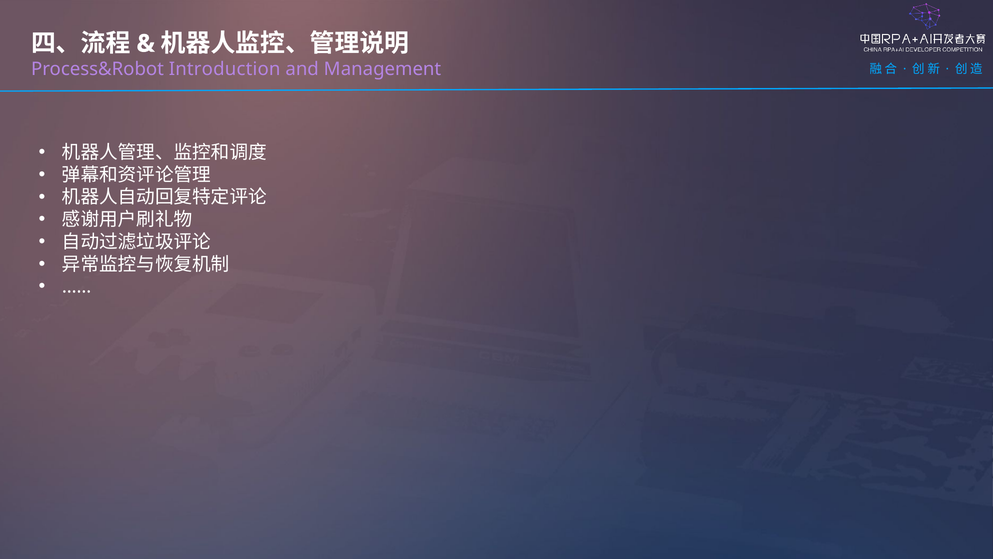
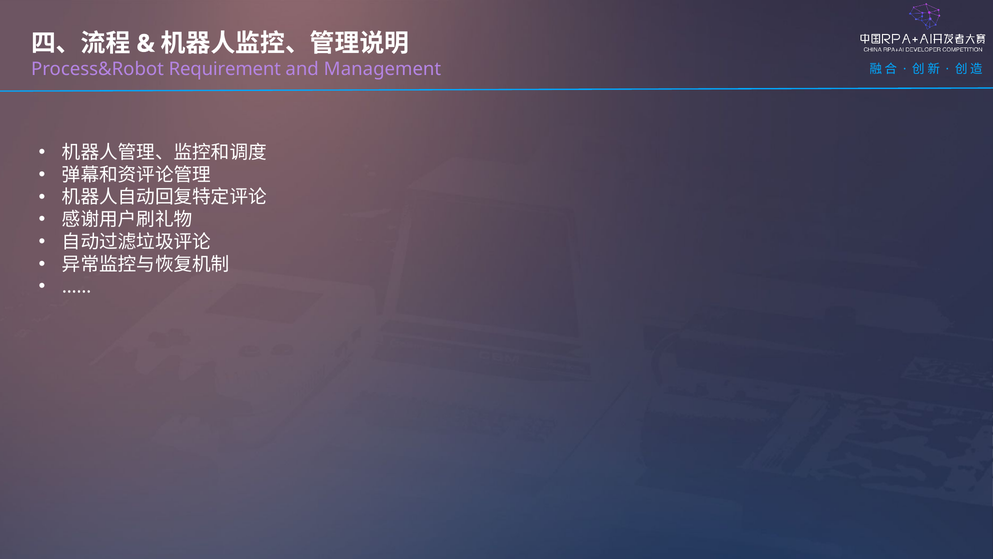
Introduction: Introduction -> Requirement (225, 69)
